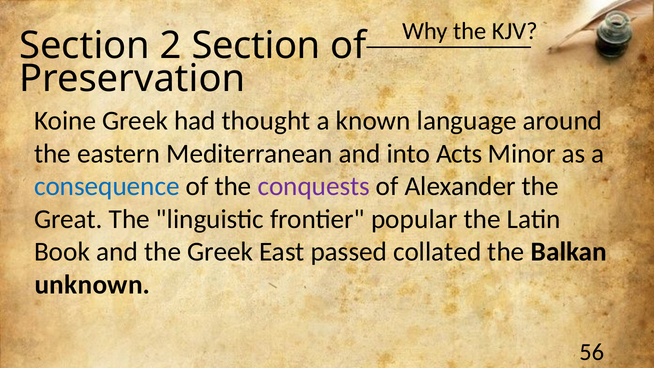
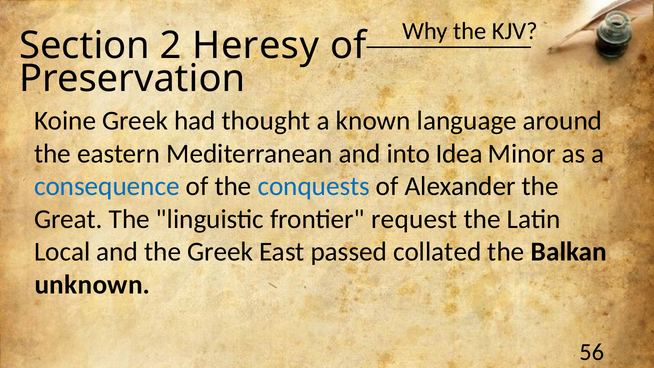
2 Section: Section -> Heresy (256, 46)
Acts: Acts -> Idea (459, 154)
conquests colour: purple -> blue (314, 186)
popular: popular -> request (414, 219)
Book: Book -> Local (62, 252)
